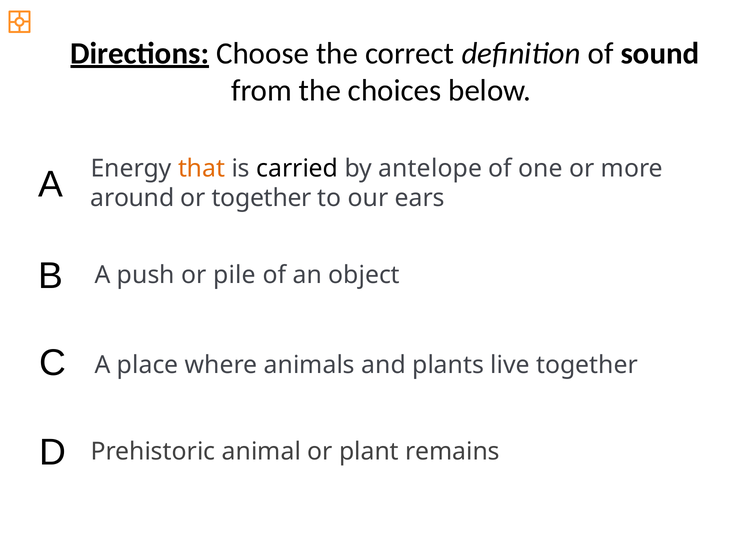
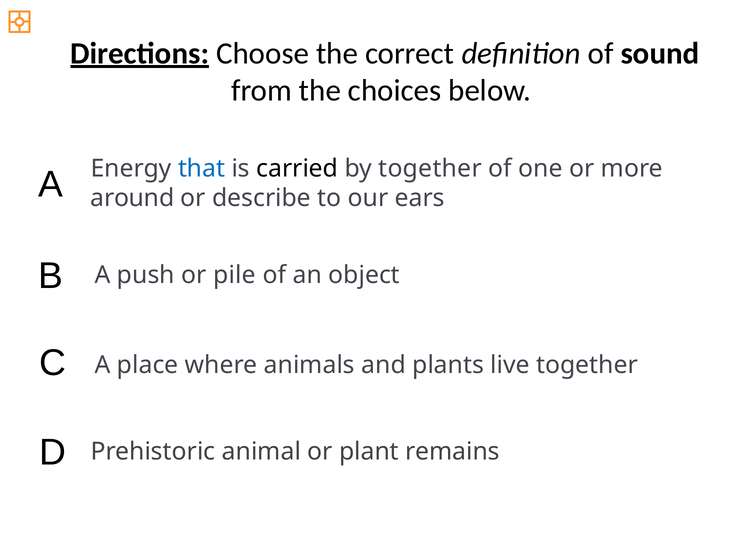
that colour: orange -> blue (202, 168)
by antelope: antelope -> together (430, 168)
or together: together -> describe (262, 198)
